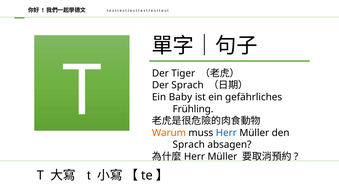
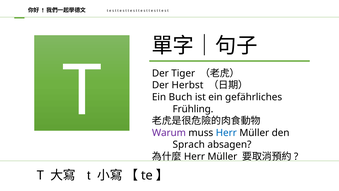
Der Sprach: Sprach -> Herbst (187, 85)
Baby: Baby -> Buch (180, 97)
Warum colour: orange -> purple (169, 133)
